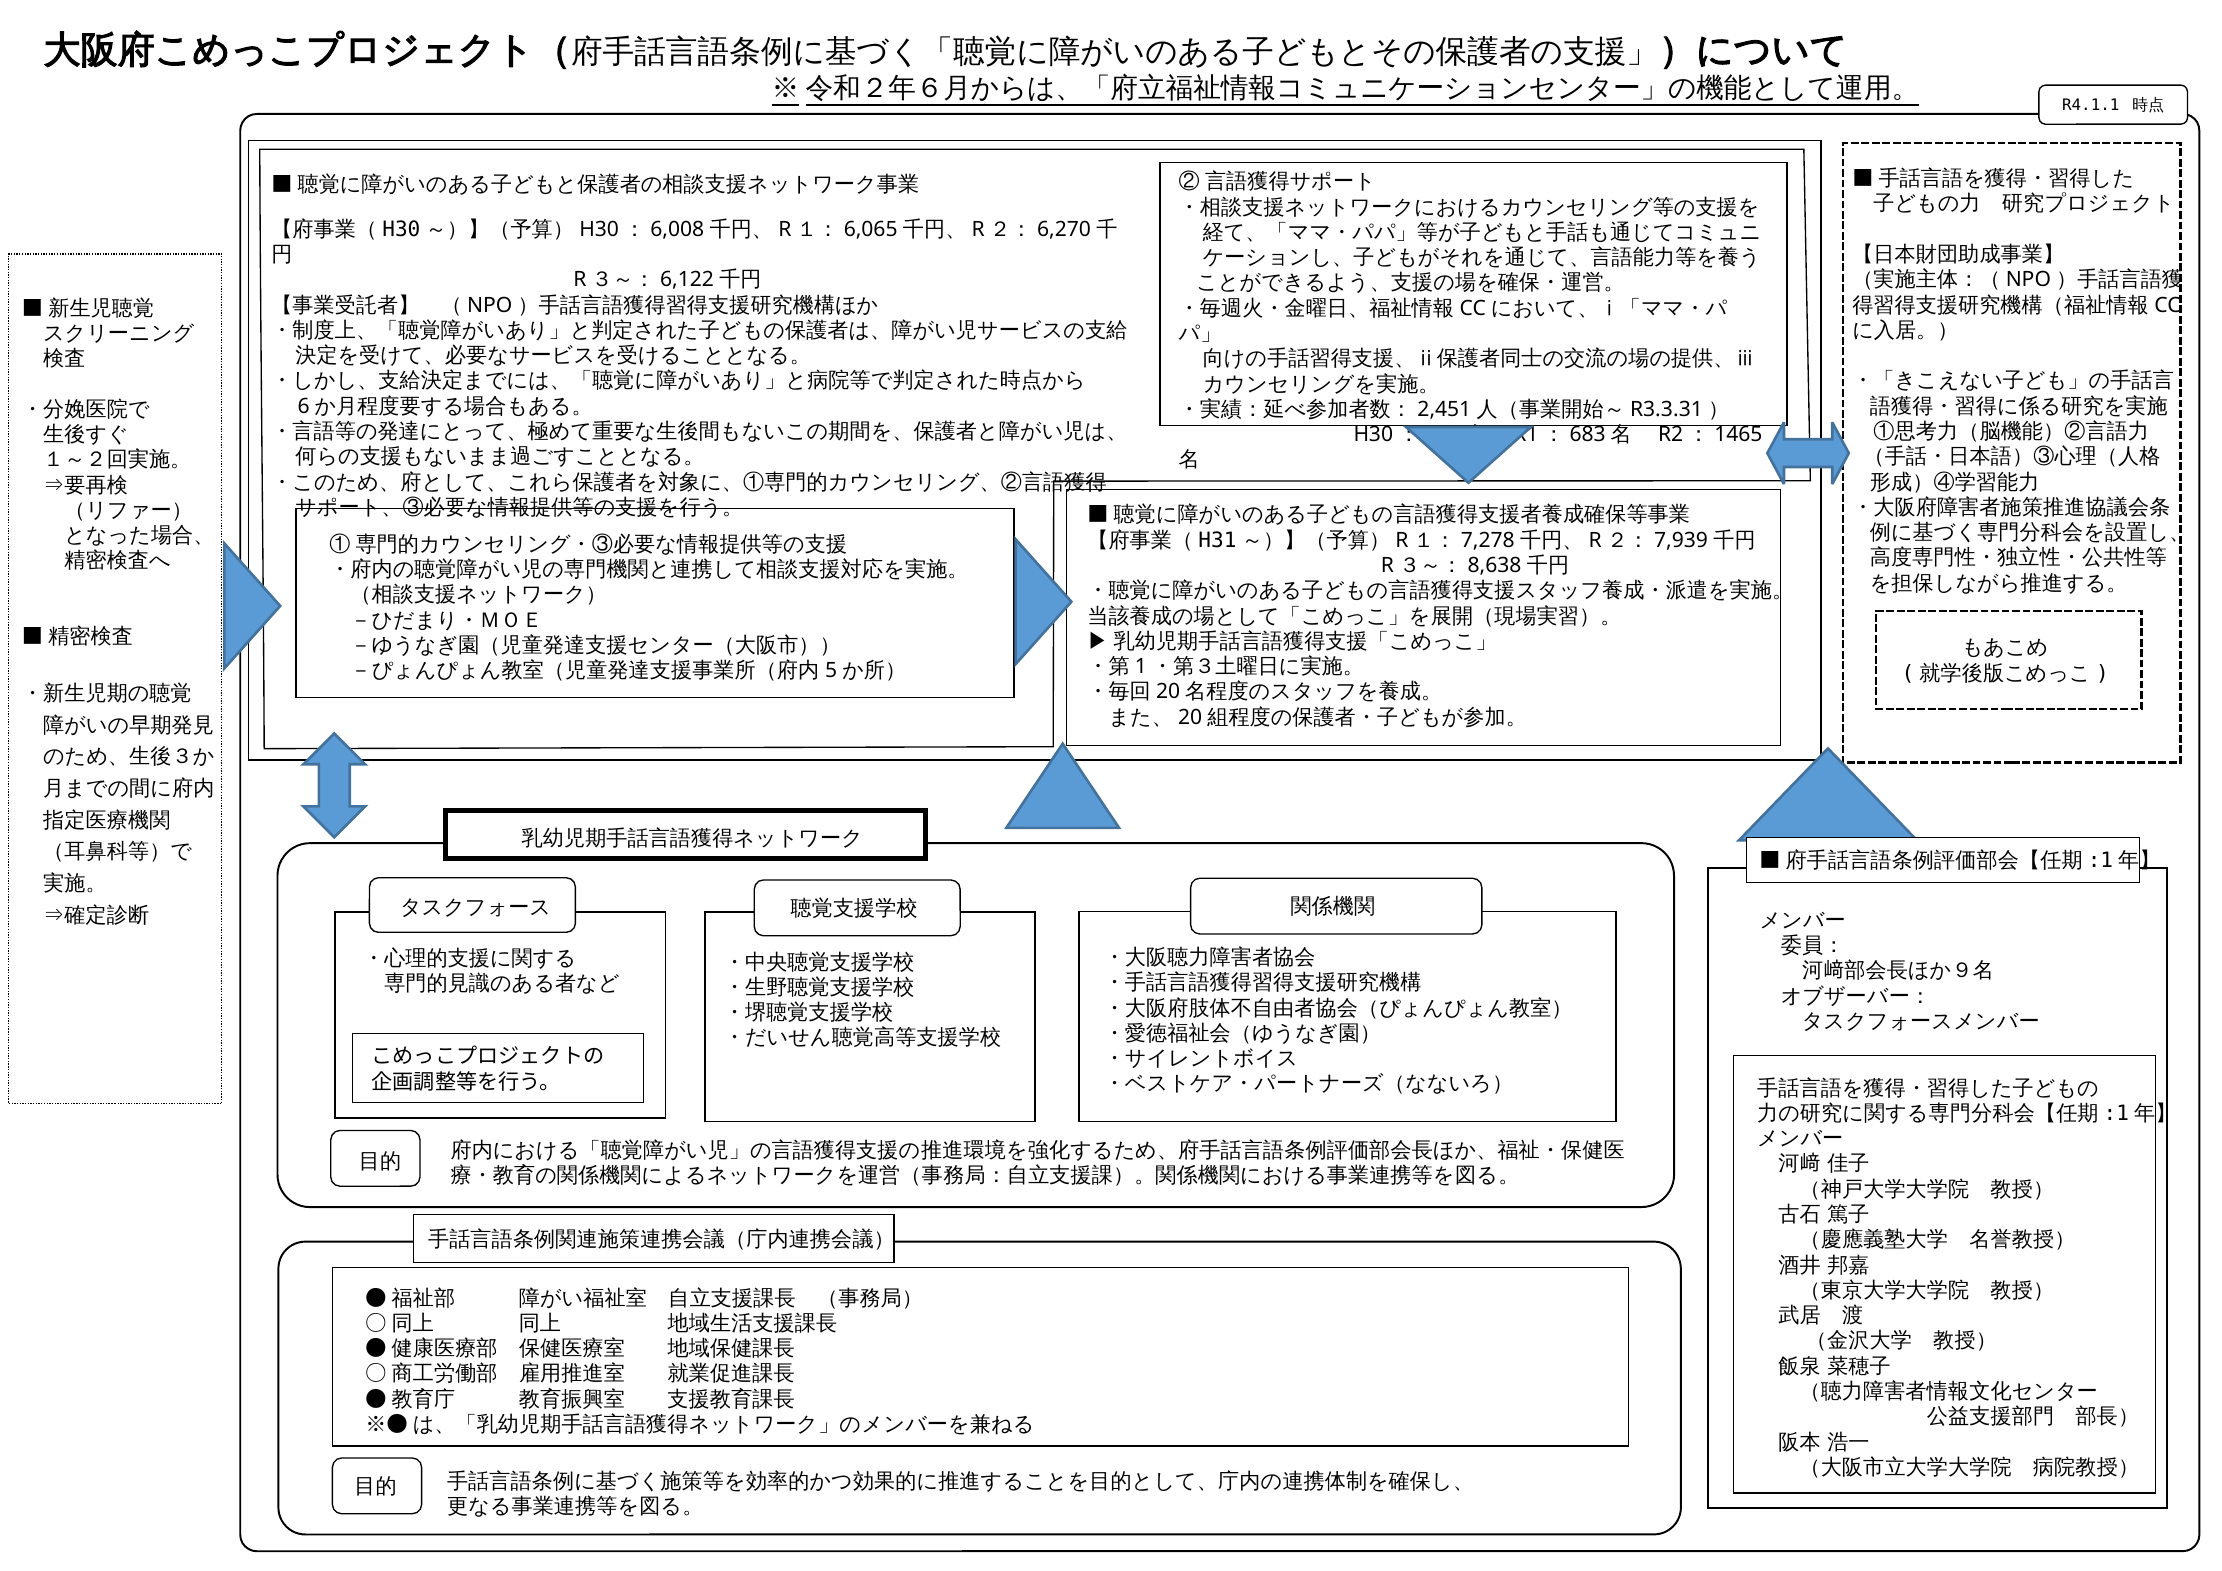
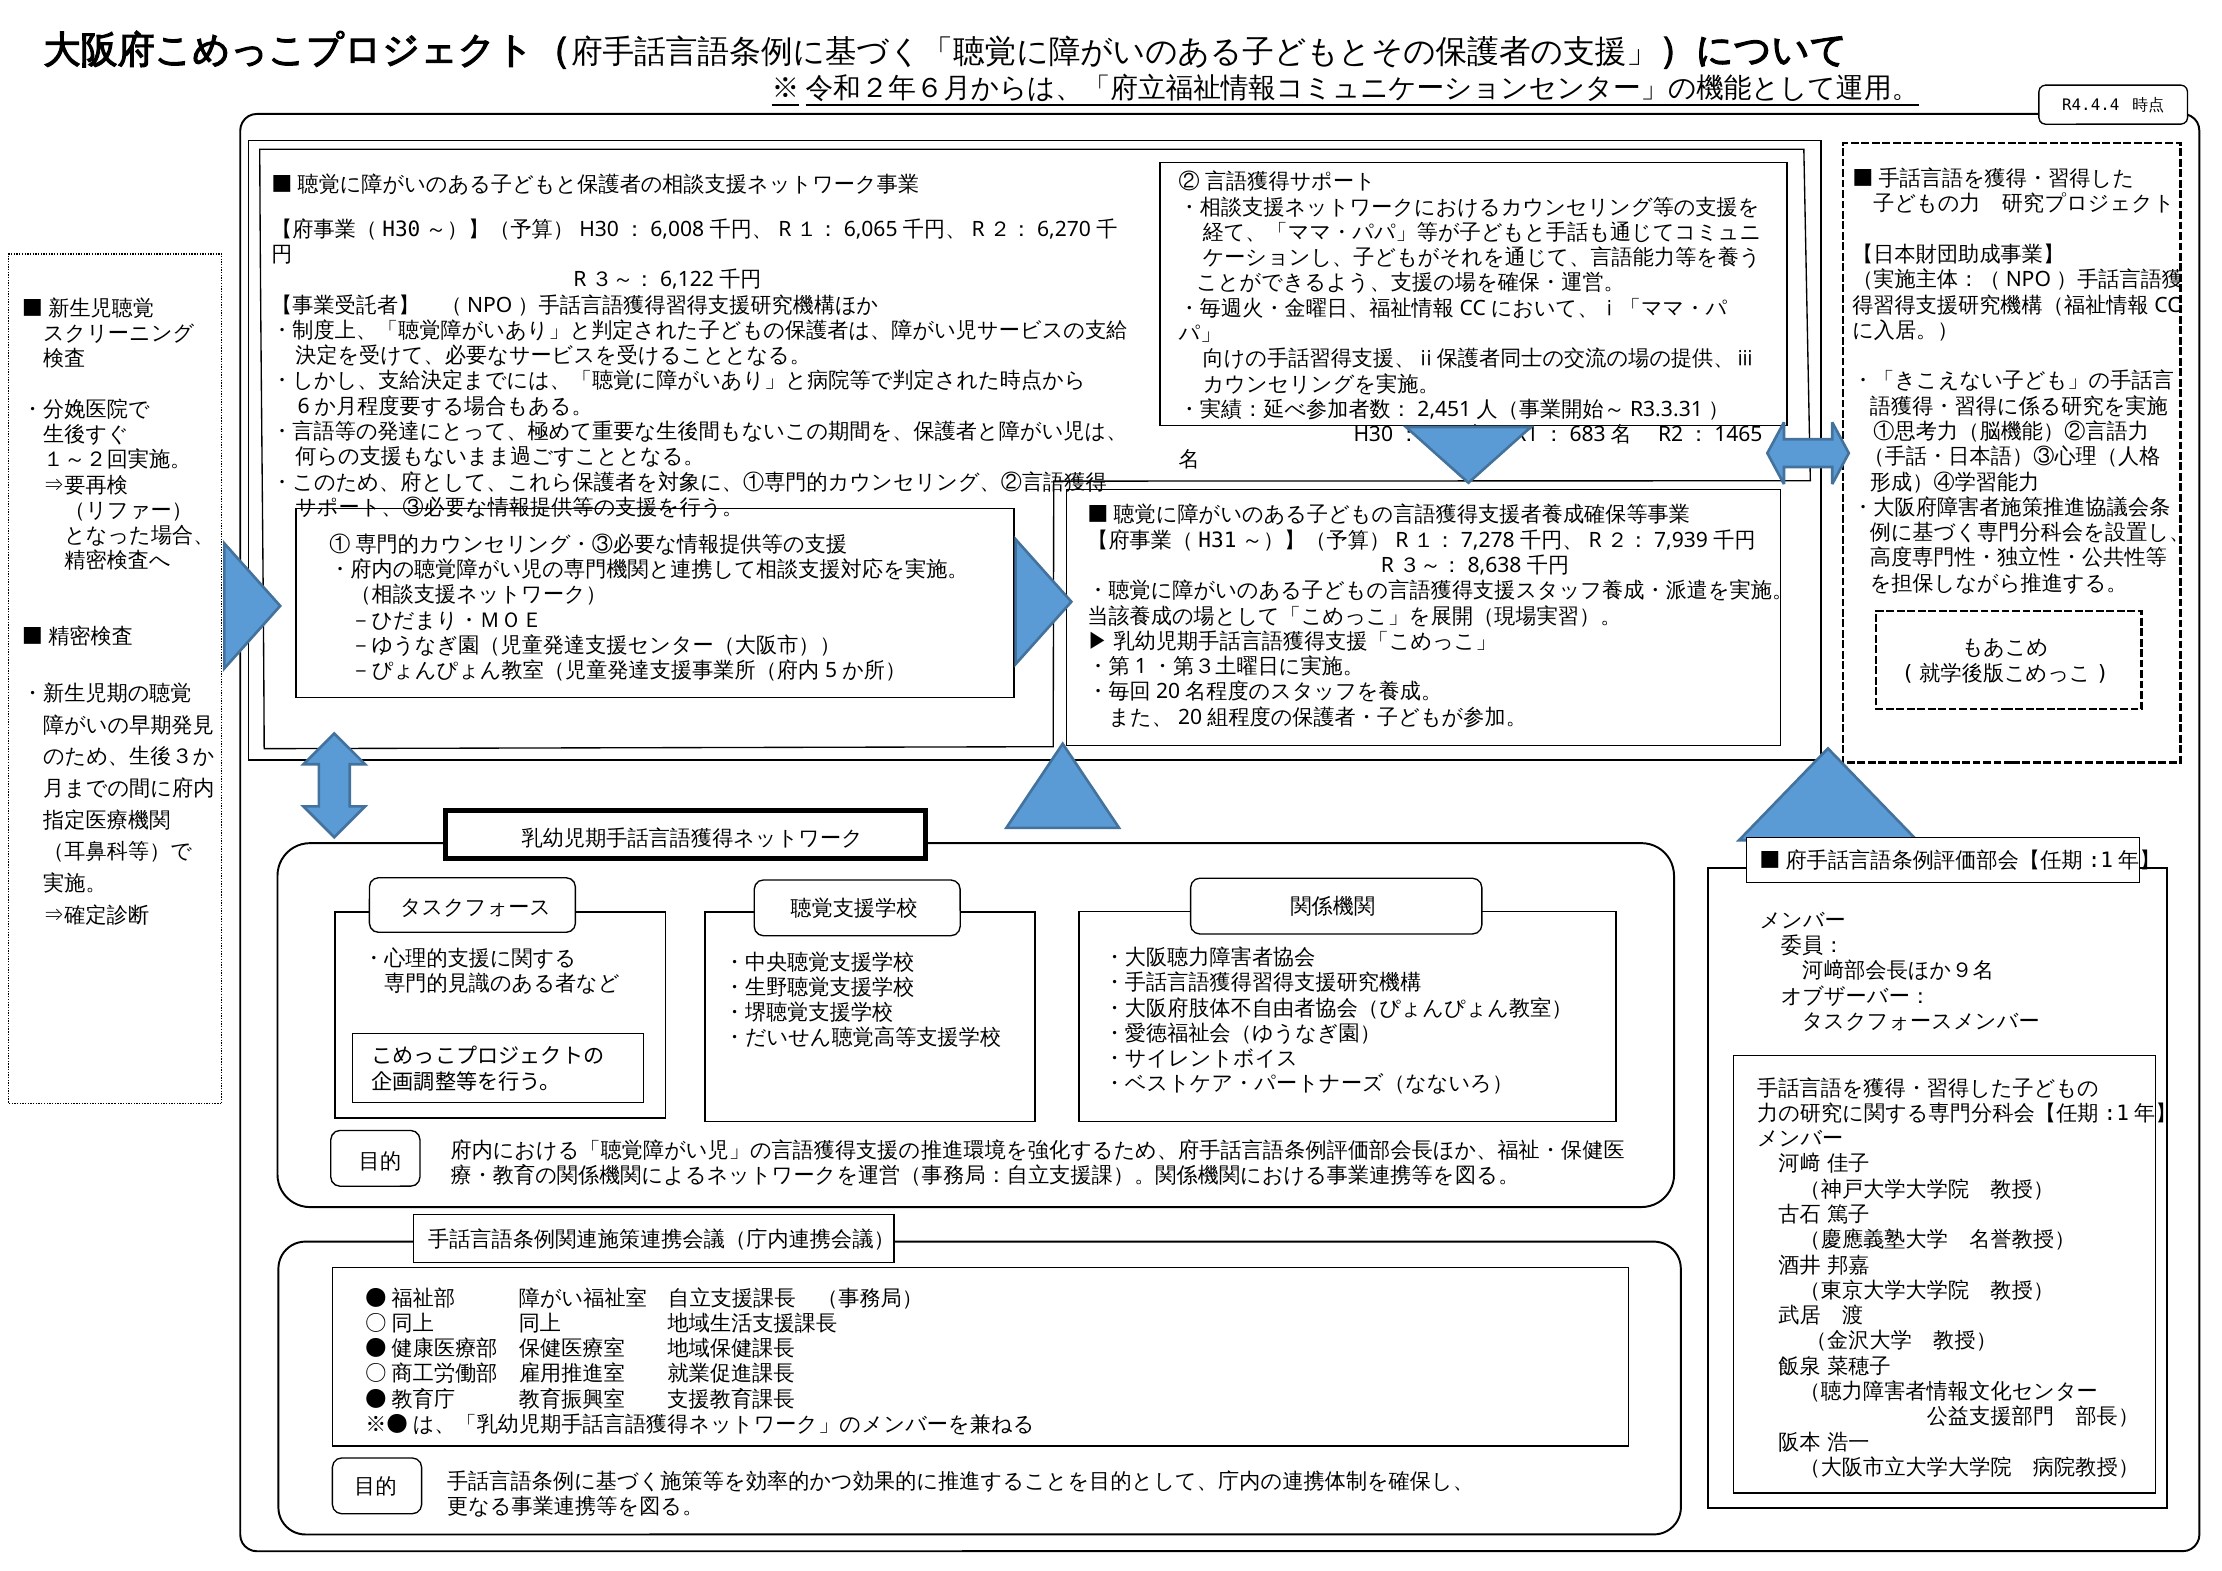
R4.1.1: R4.1.1 -> R4.4.4 (2091, 106)
